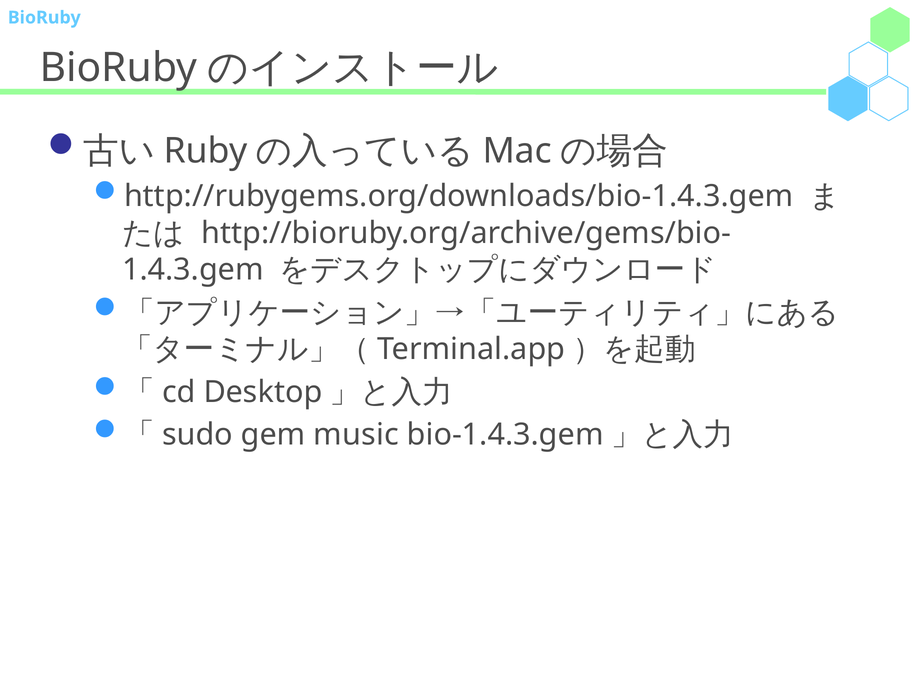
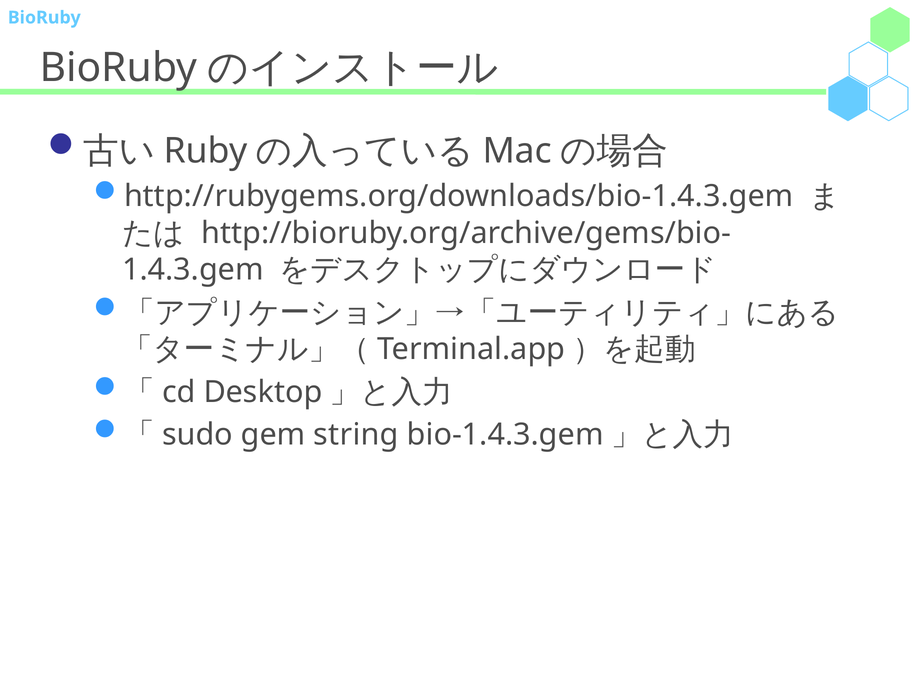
music: music -> string (356, 435)
